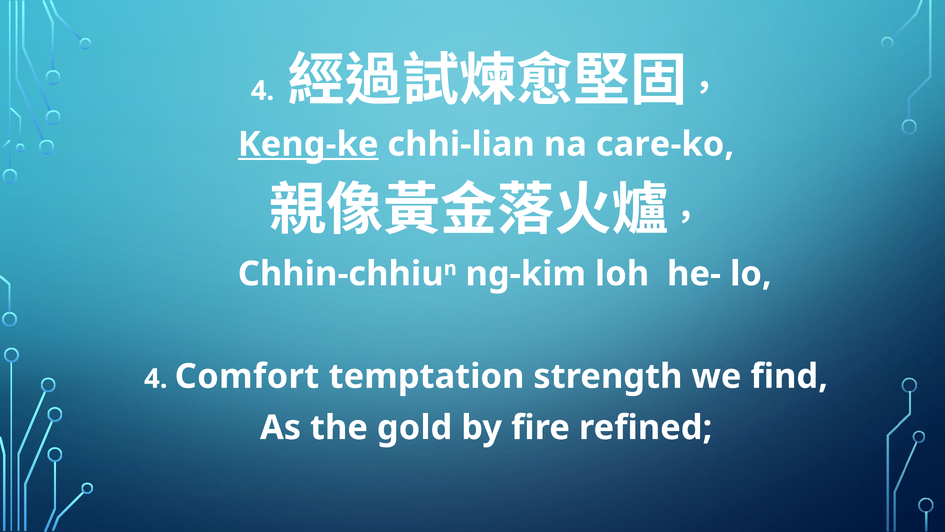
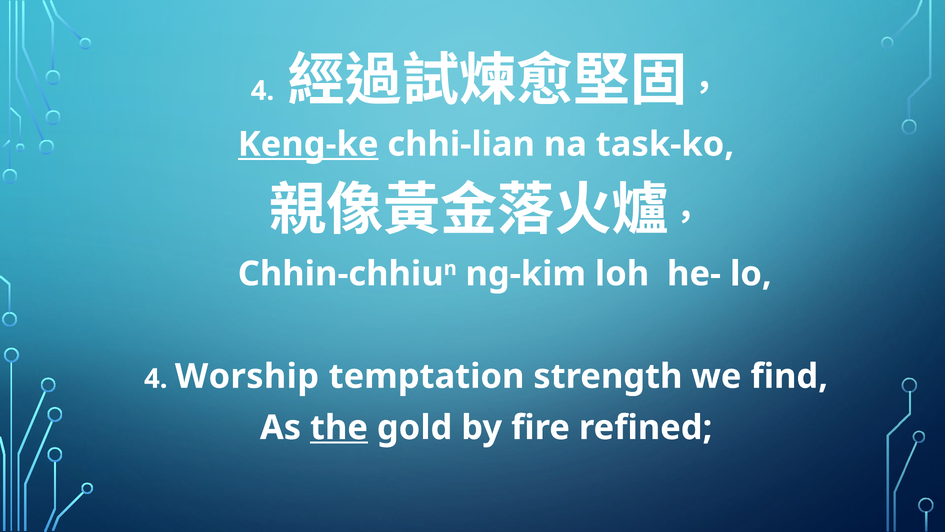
care-ko: care-ko -> task-ko (665, 144)
Comfort: Comfort -> Worship (247, 376)
the underline: none -> present (339, 427)
